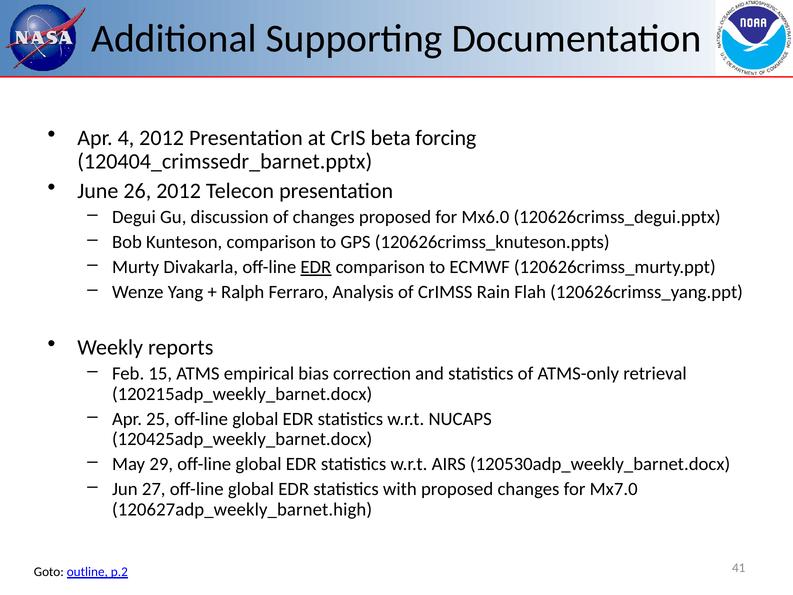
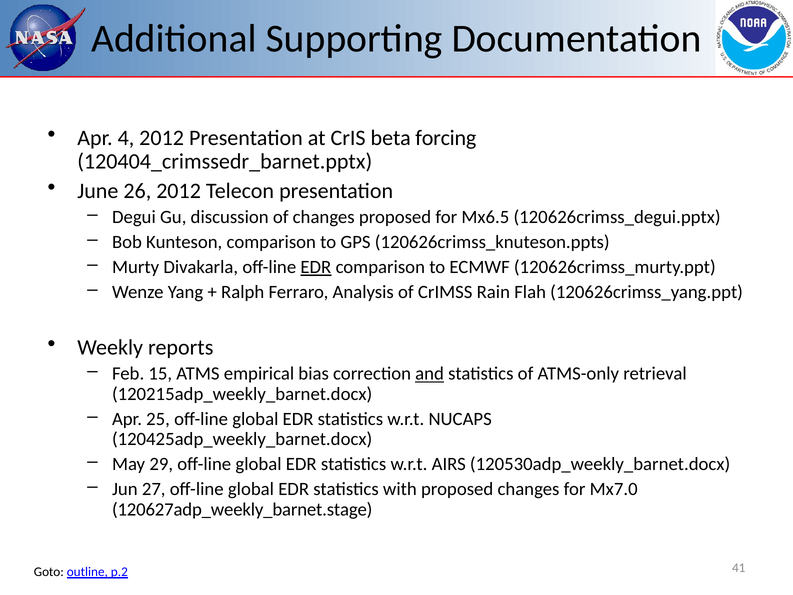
Mx6.0: Mx6.0 -> Mx6.5 (485, 217)
and underline: none -> present (430, 374)
120627adp_weekly_barnet.high: 120627adp_weekly_barnet.high -> 120627adp_weekly_barnet.stage (242, 509)
